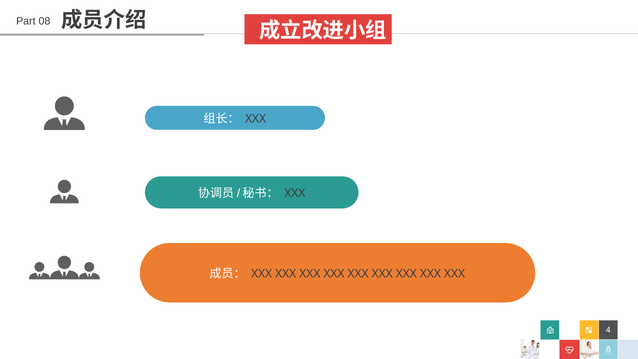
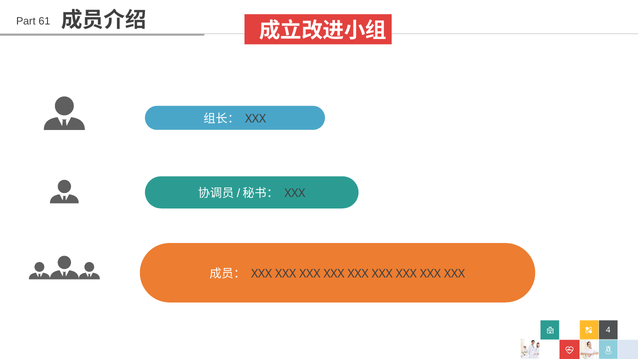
08: 08 -> 61 (44, 21)
